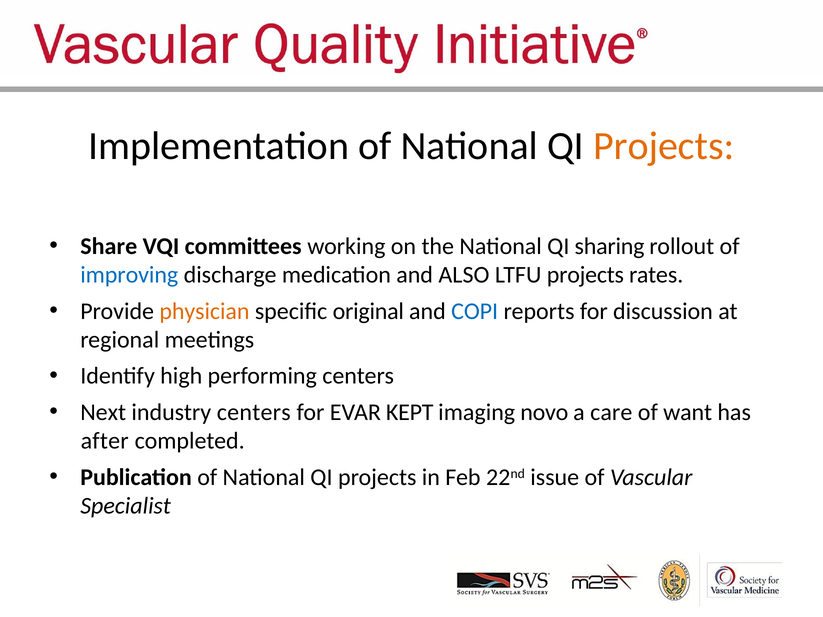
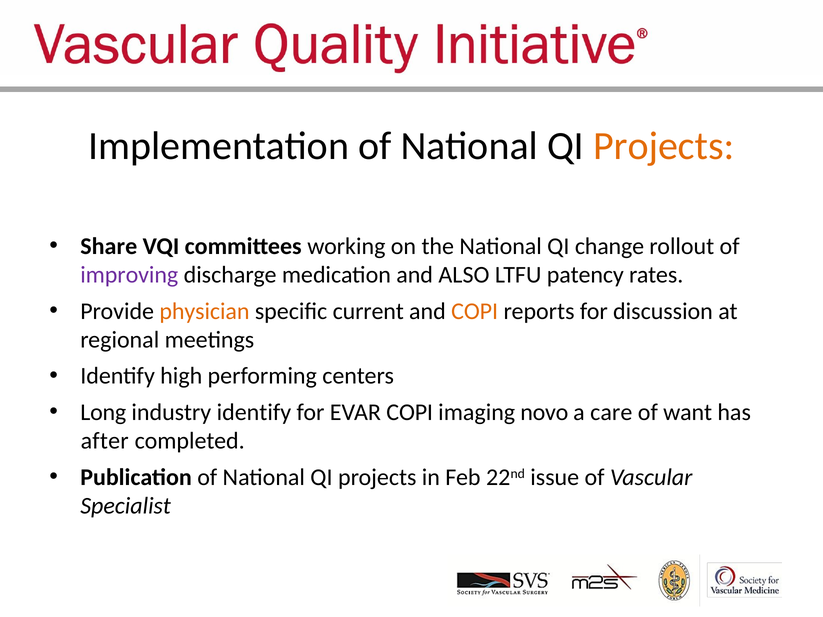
sharing: sharing -> change (609, 246)
improving colour: blue -> purple (129, 275)
LTFU projects: projects -> patency (585, 275)
original: original -> current (368, 311)
COPI colour: blue -> orange (475, 311)
Next: Next -> Long (103, 412)
industry centers: centers -> identify (254, 412)
EVAR KEPT: KEPT -> COPI (410, 412)
